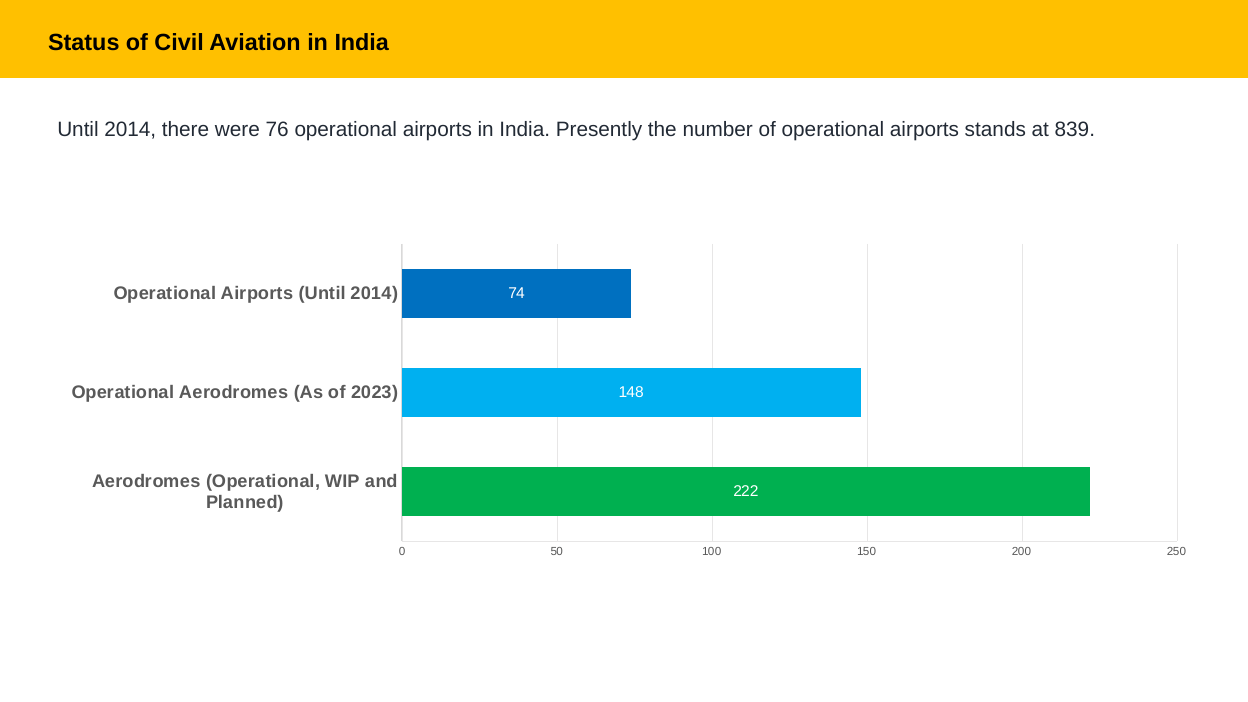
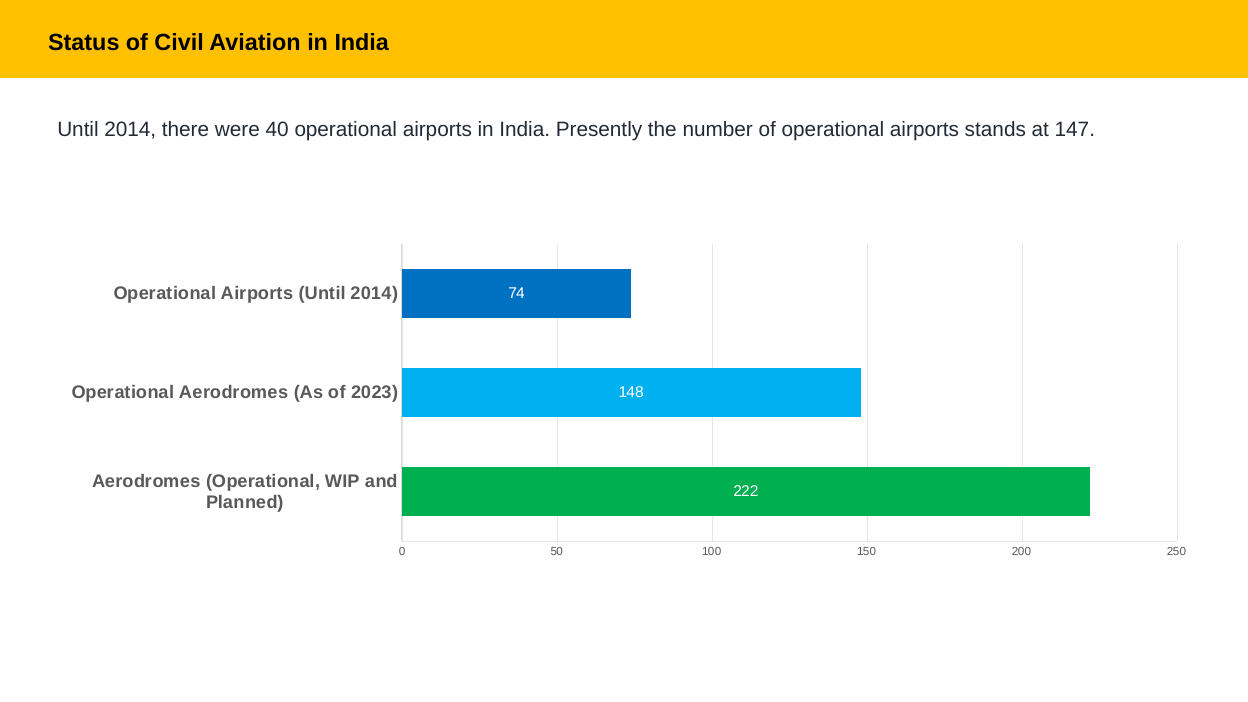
76: 76 -> 40 (277, 130)
839: 839 -> 147 (1075, 130)
